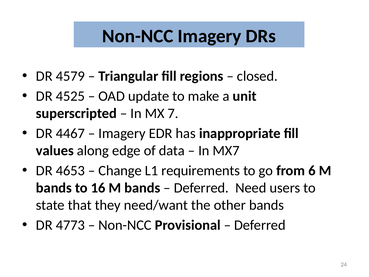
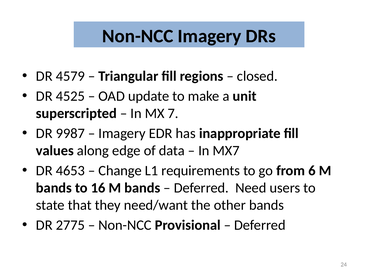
4467: 4467 -> 9987 (70, 133)
4773: 4773 -> 2775 (70, 225)
